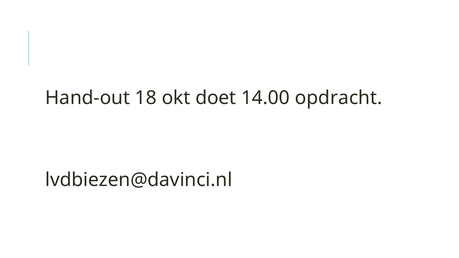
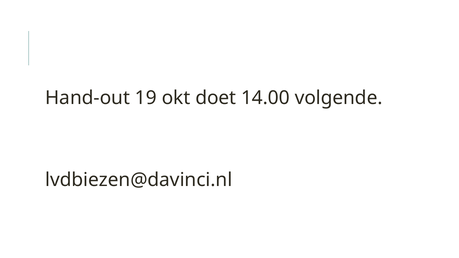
18: 18 -> 19 (146, 98)
opdracht: opdracht -> volgende (339, 98)
